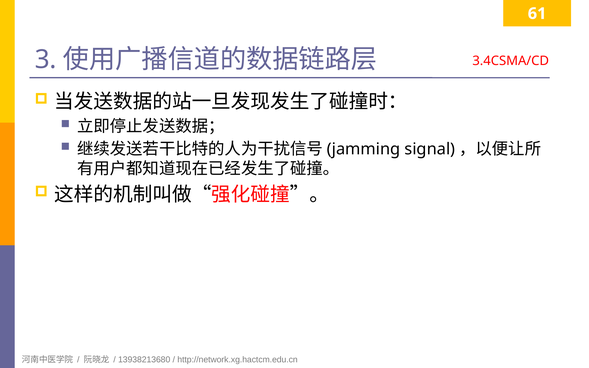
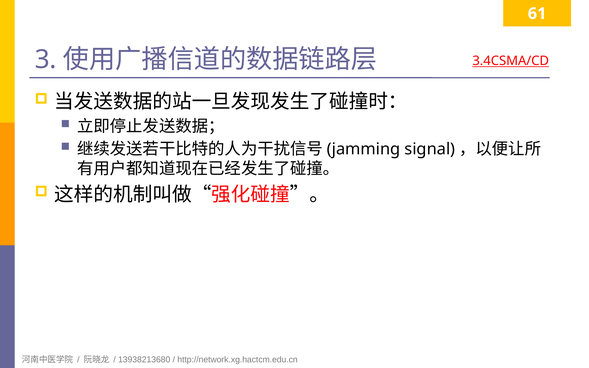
3.4CSMA/CD underline: none -> present (511, 61)
